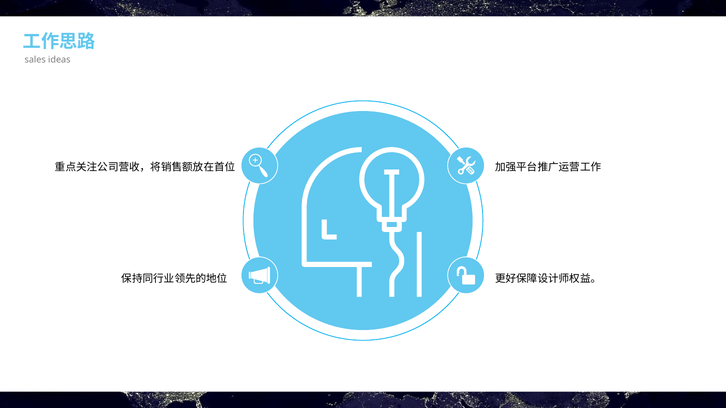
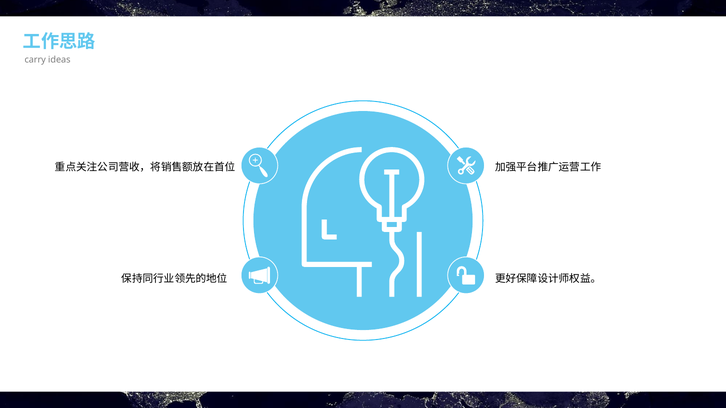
sales: sales -> carry (35, 60)
